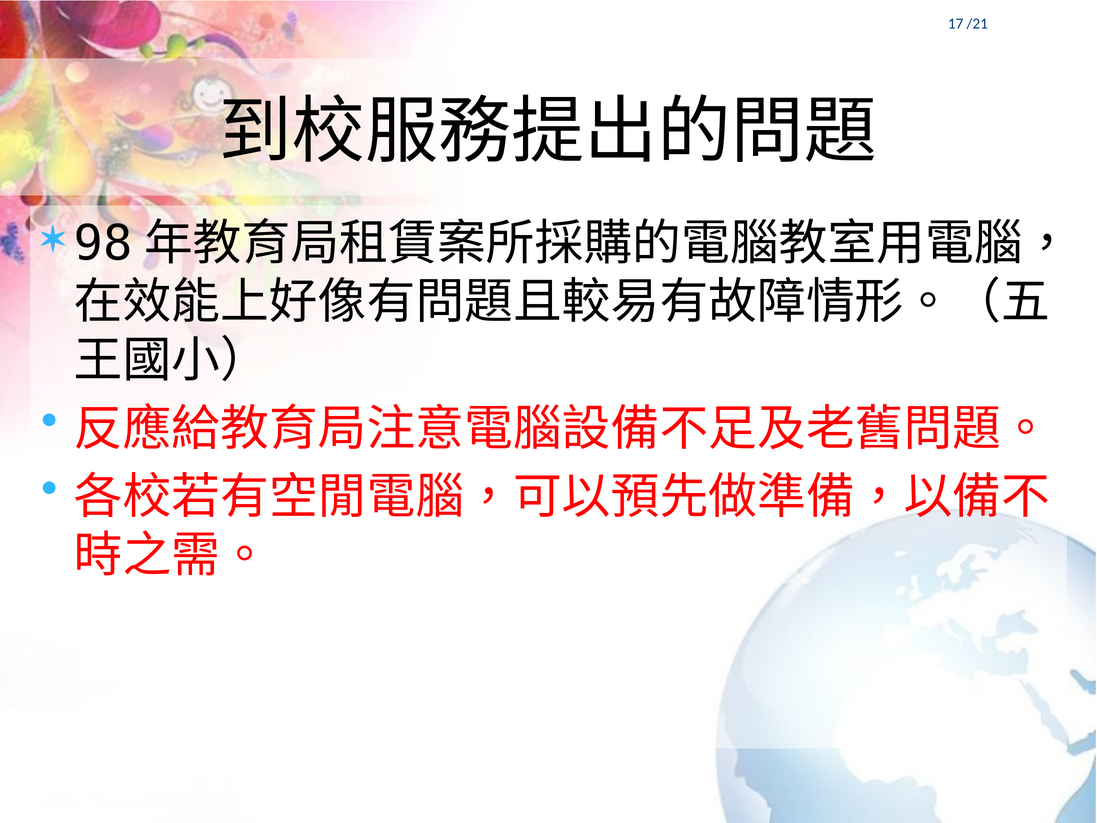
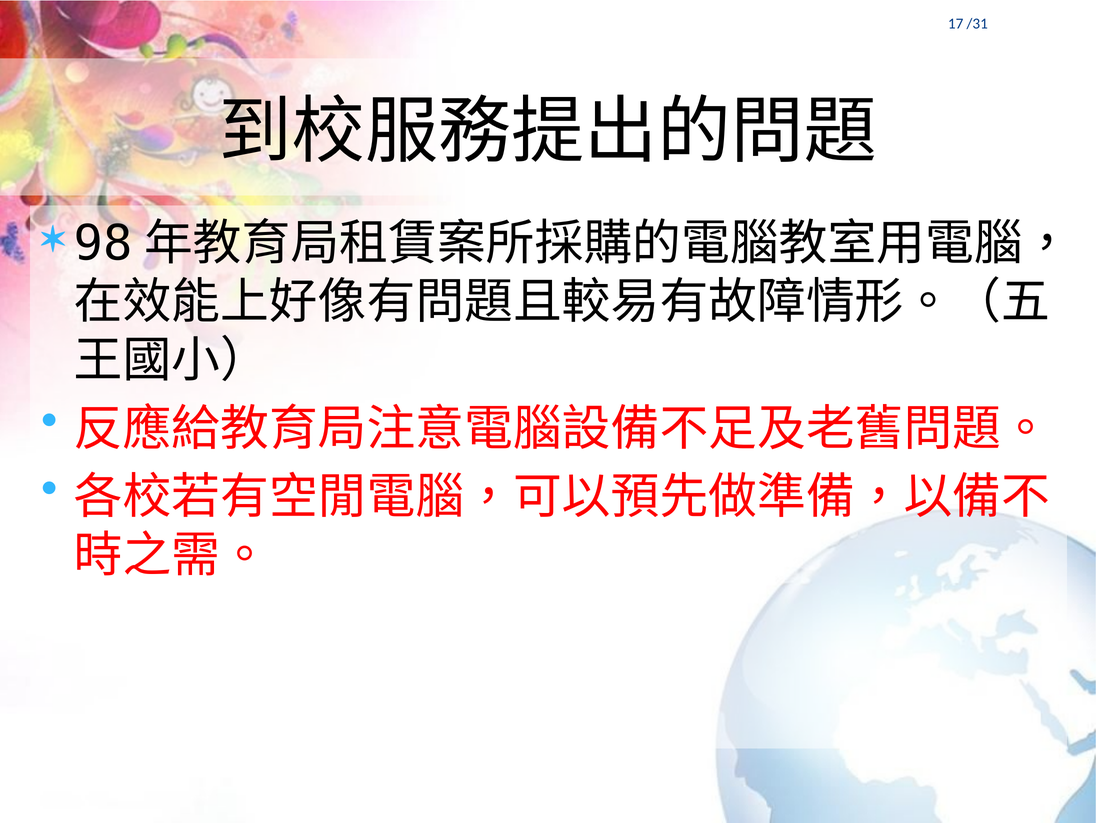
/21: /21 -> /31 (977, 24)
